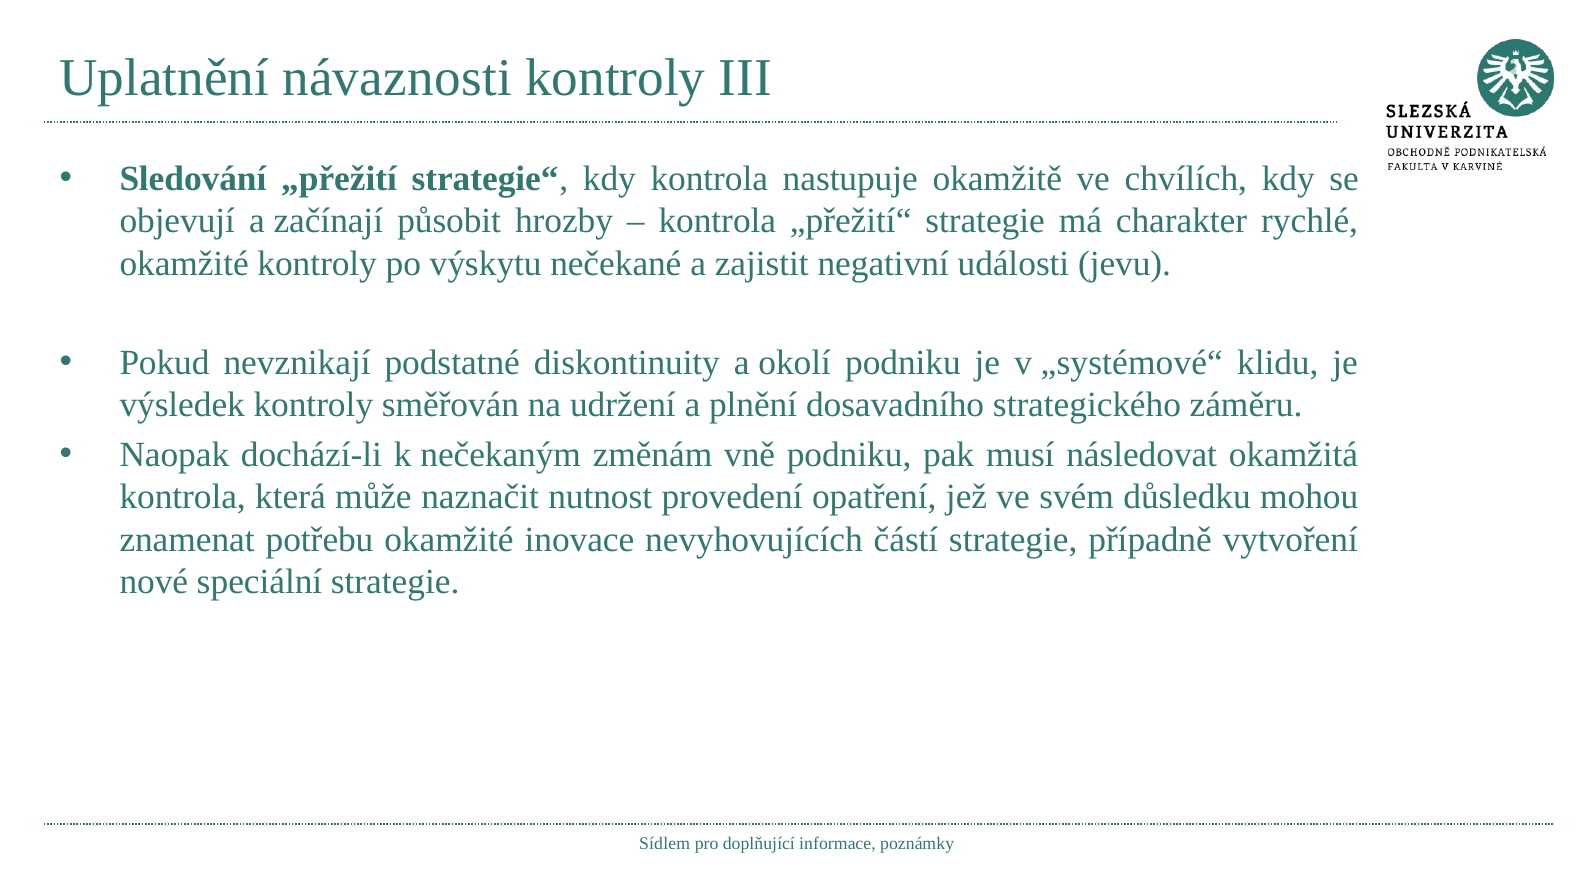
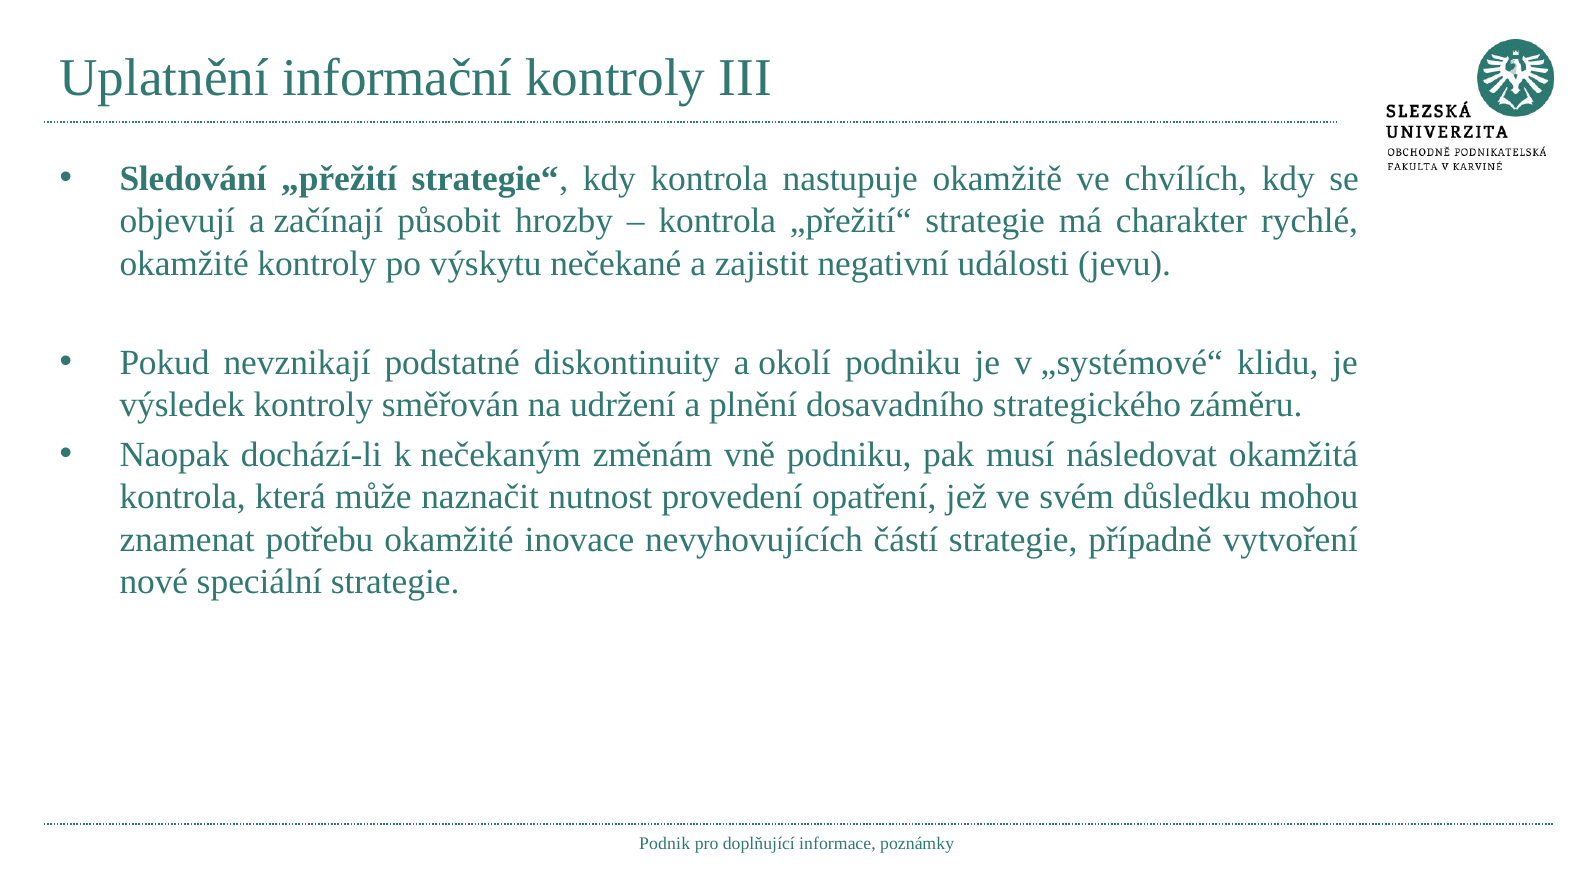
návaznosti: návaznosti -> informační (397, 78)
Sídlem: Sídlem -> Podnik (665, 845)
